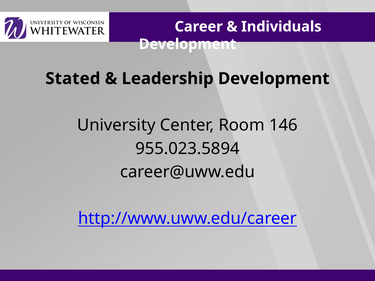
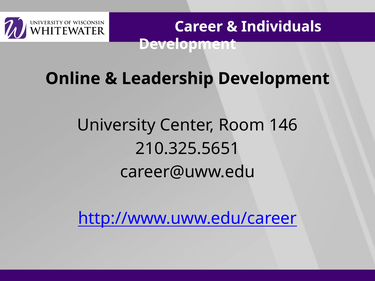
Stated: Stated -> Online (73, 79)
955.023.5894: 955.023.5894 -> 210.325.5651 (187, 149)
